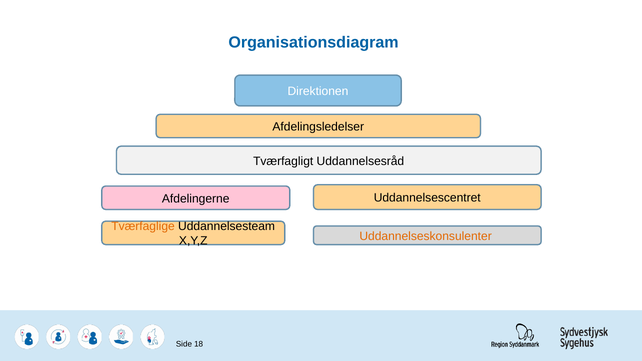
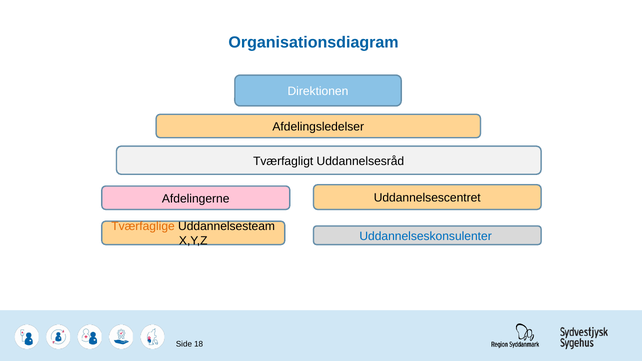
Uddannelseskonsulenter colour: orange -> blue (426, 236)
